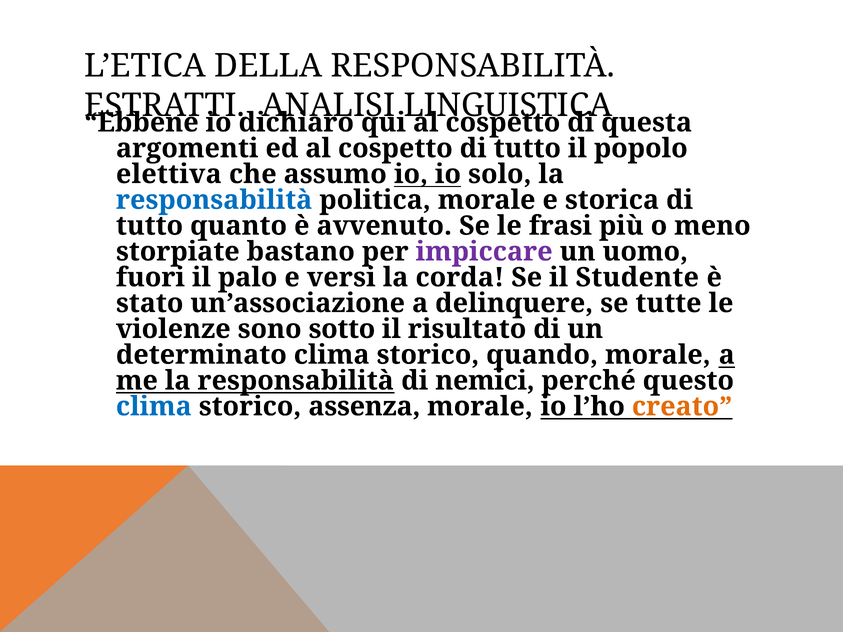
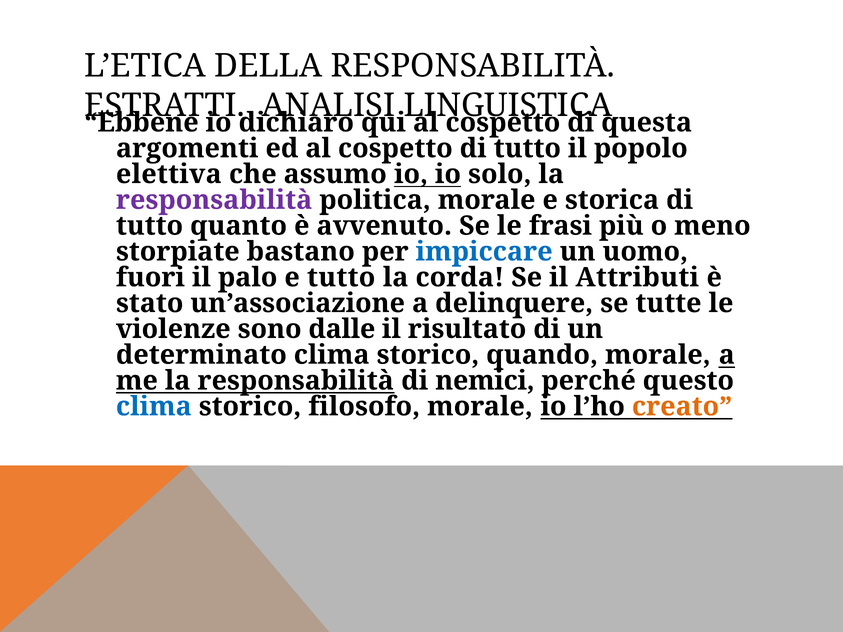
responsabilità colour: blue -> purple (214, 200)
impiccare colour: purple -> blue (484, 252)
e versi: versi -> tutto (341, 278)
Studente: Studente -> Attributi (637, 278)
sotto: sotto -> dalle (342, 329)
assenza: assenza -> filosofo (364, 407)
